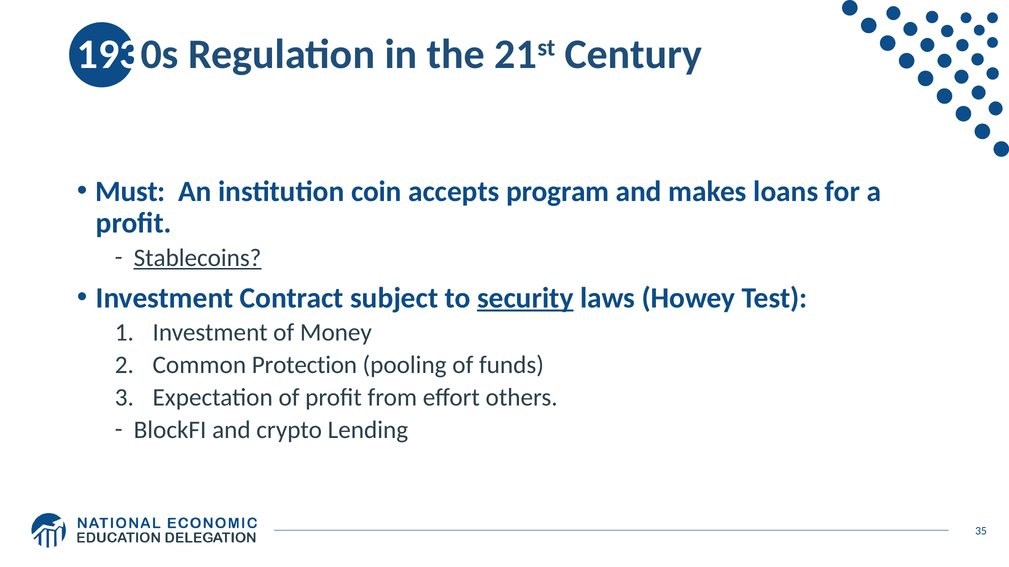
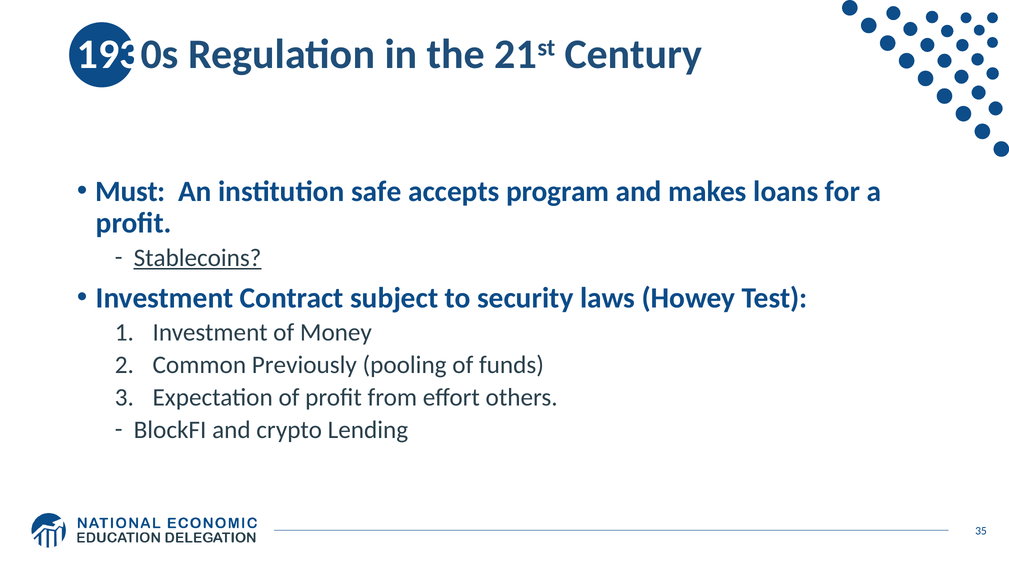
coin: coin -> safe (376, 192)
security underline: present -> none (525, 298)
Protection: Protection -> Previously (304, 365)
